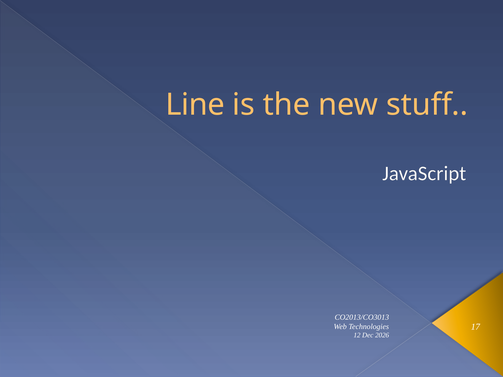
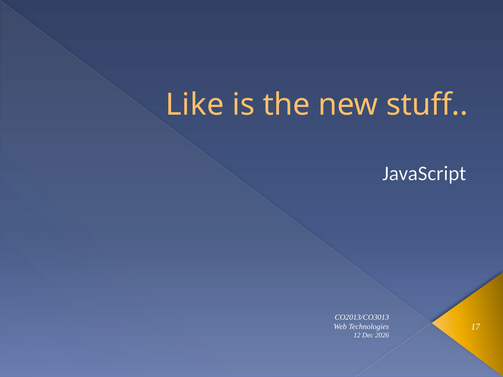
Line: Line -> Like (195, 105)
